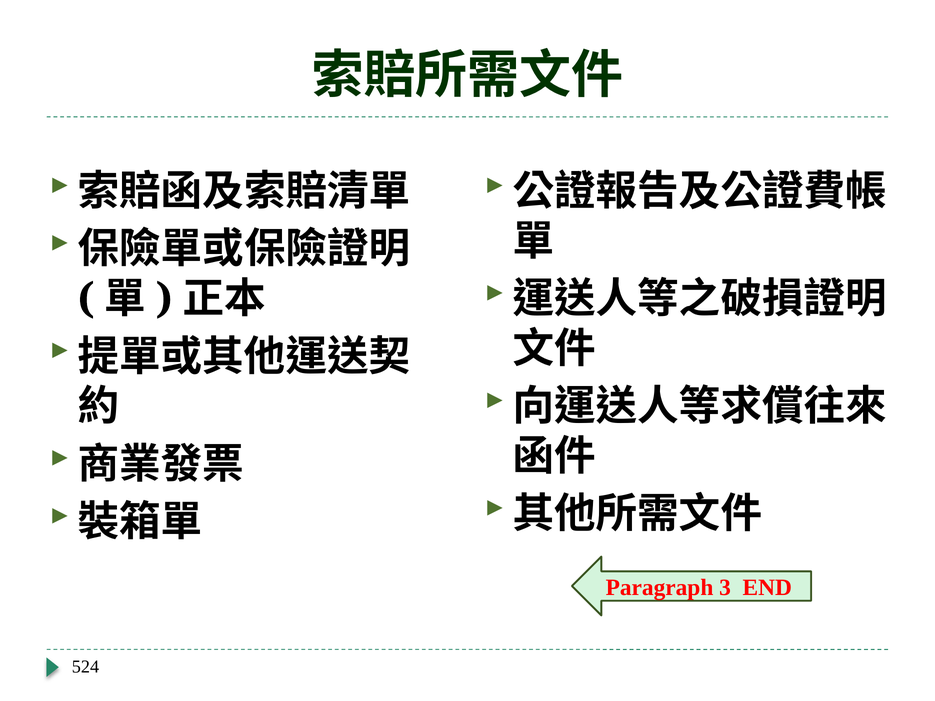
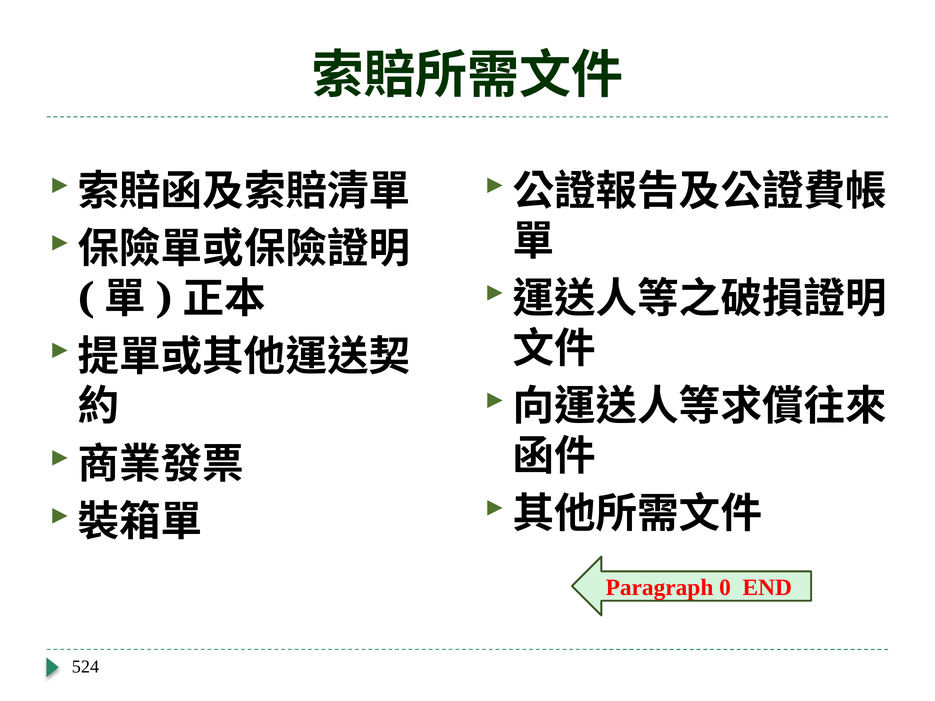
3: 3 -> 0 (725, 588)
